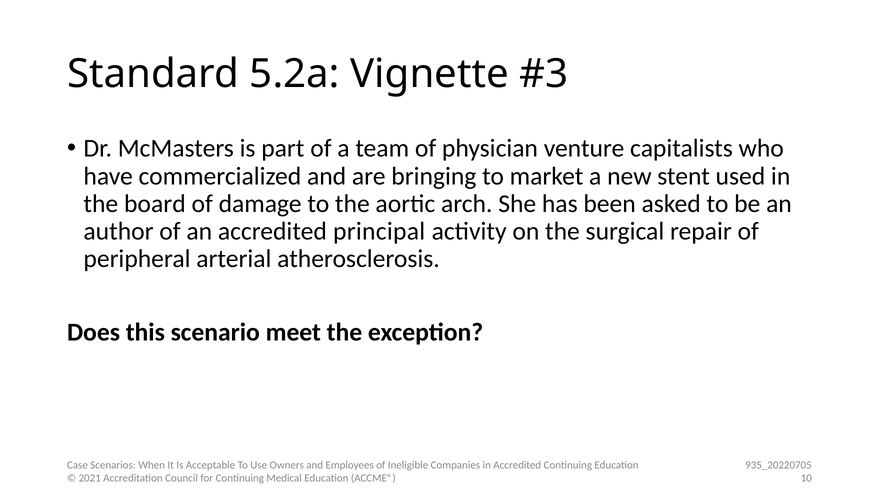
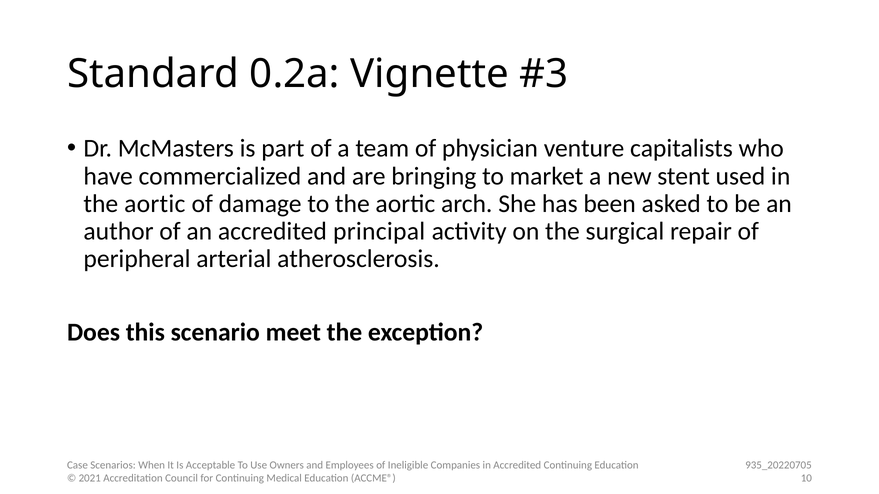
5.2a: 5.2a -> 0.2a (295, 74)
board: board -> aortic (155, 204)
